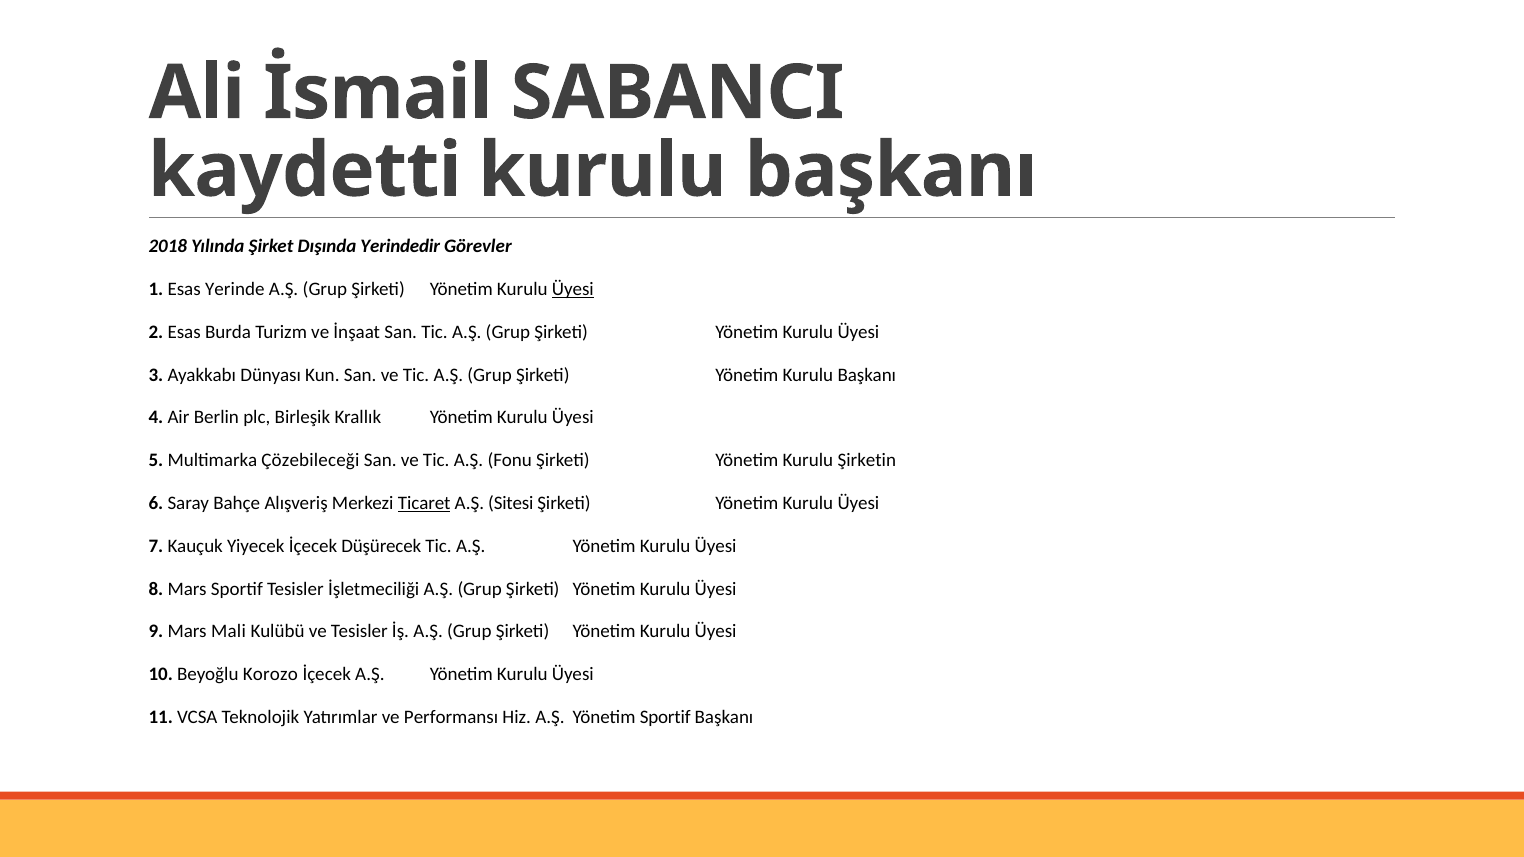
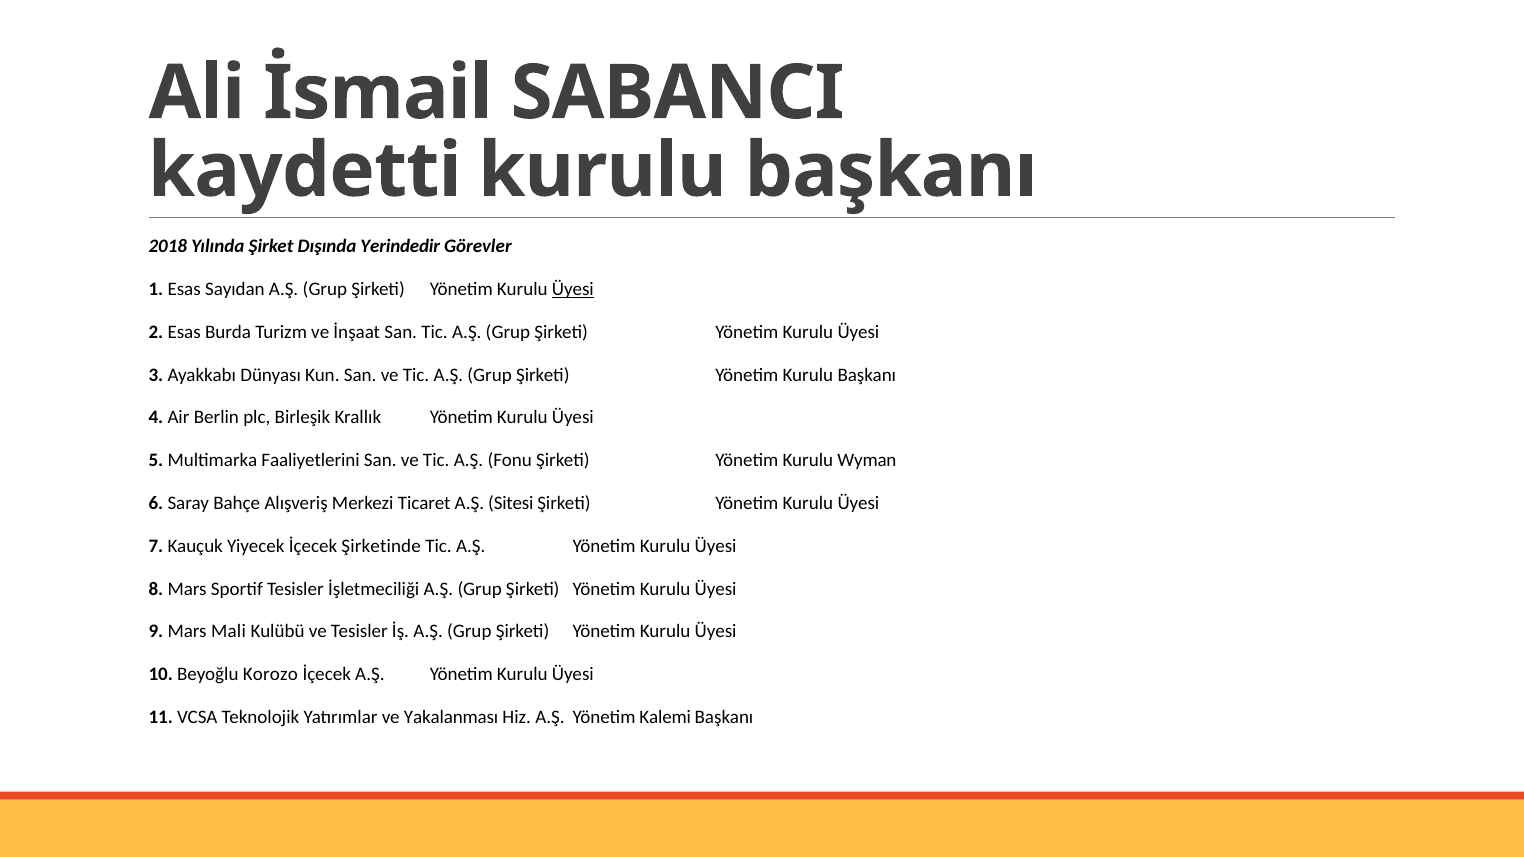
Yerinde: Yerinde -> Sayıdan (235, 289)
Çözebileceği: Çözebileceği -> Faaliyetlerini (311, 461)
Şirketin: Şirketin -> Wyman (867, 461)
Ticaret underline: present -> none (424, 503)
Düşürecek: Düşürecek -> Şirketinde (381, 546)
Performansı: Performansı -> Yakalanması (451, 717)
Yönetim Sportif: Sportif -> Kalemi (665, 717)
